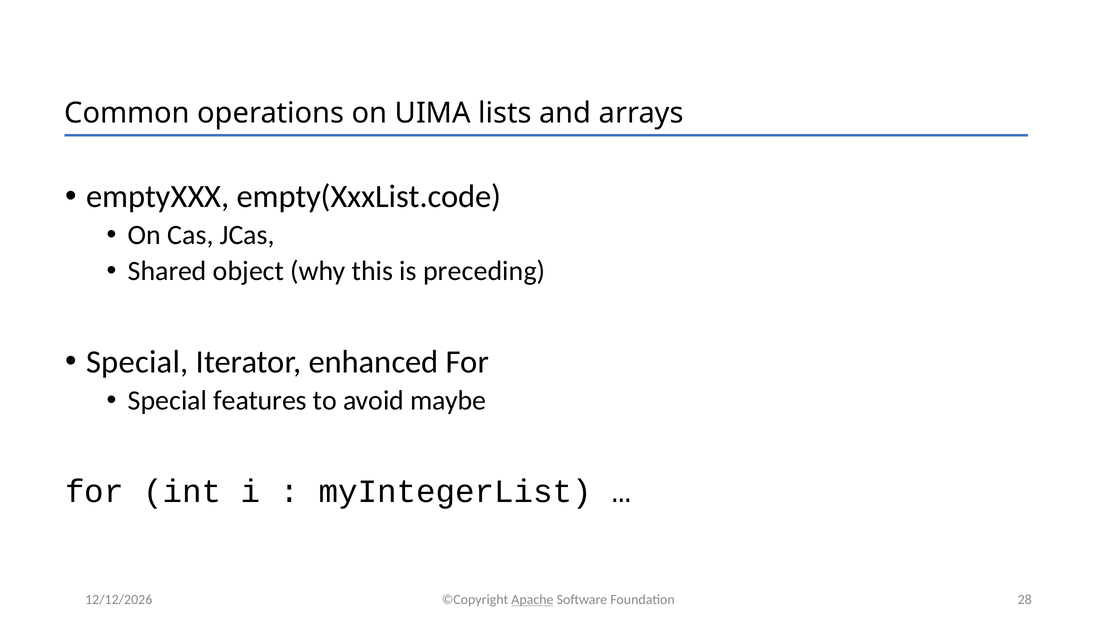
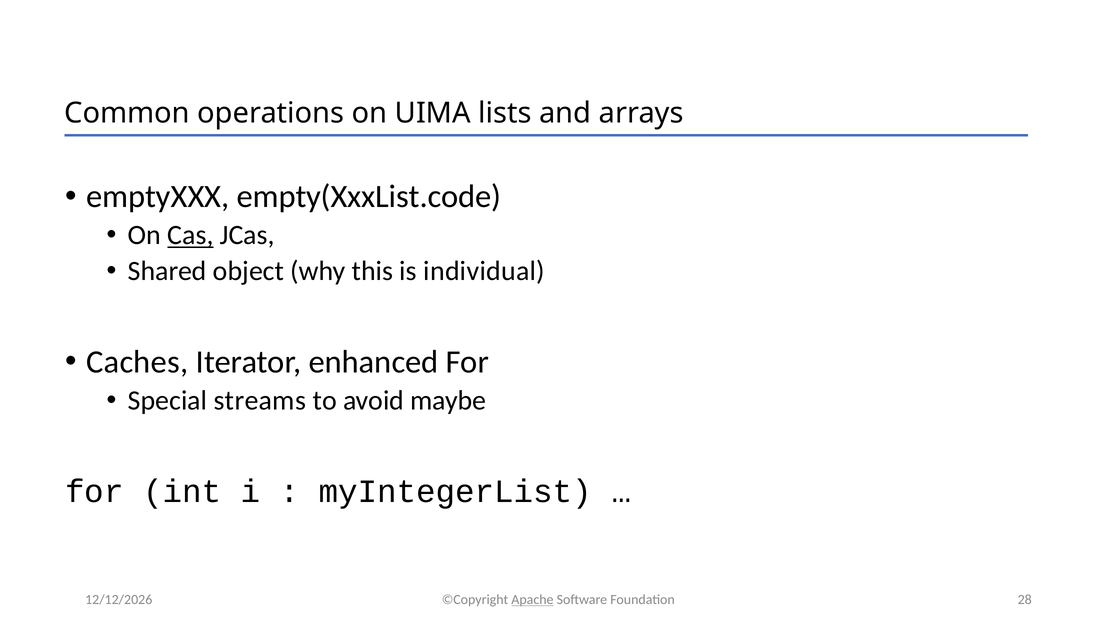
Cas underline: none -> present (190, 235)
preceding: preceding -> individual (484, 271)
Special: Special -> Caches (137, 362)
features: features -> streams (260, 401)
